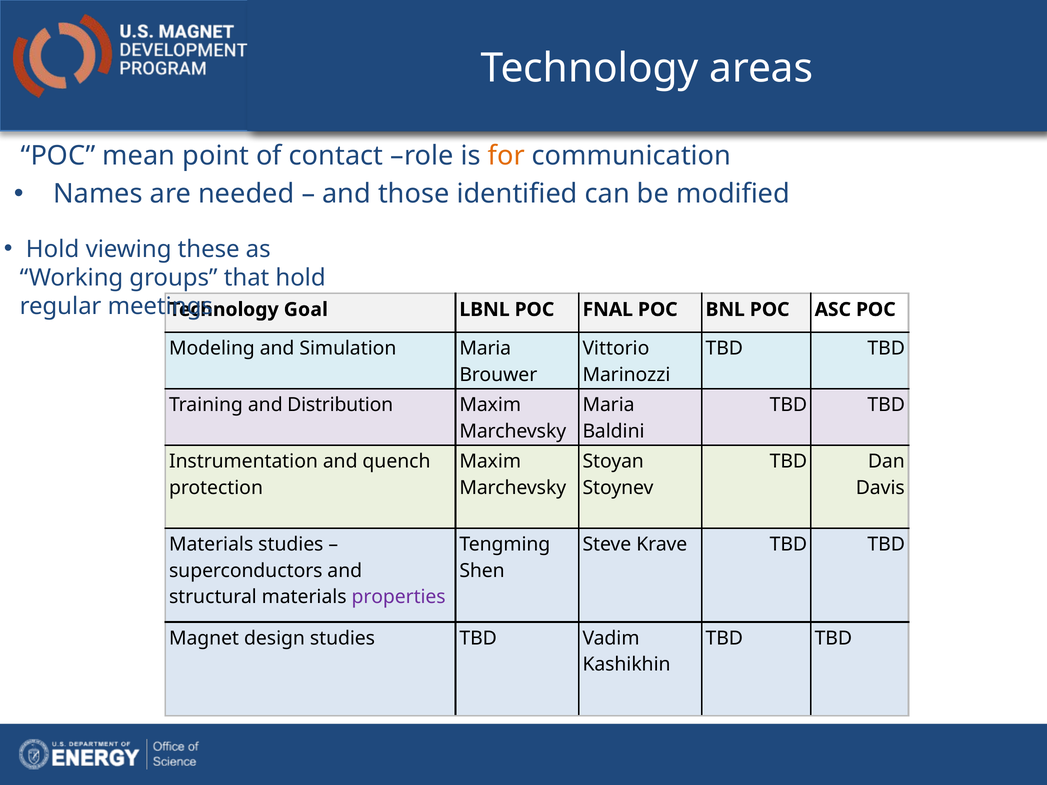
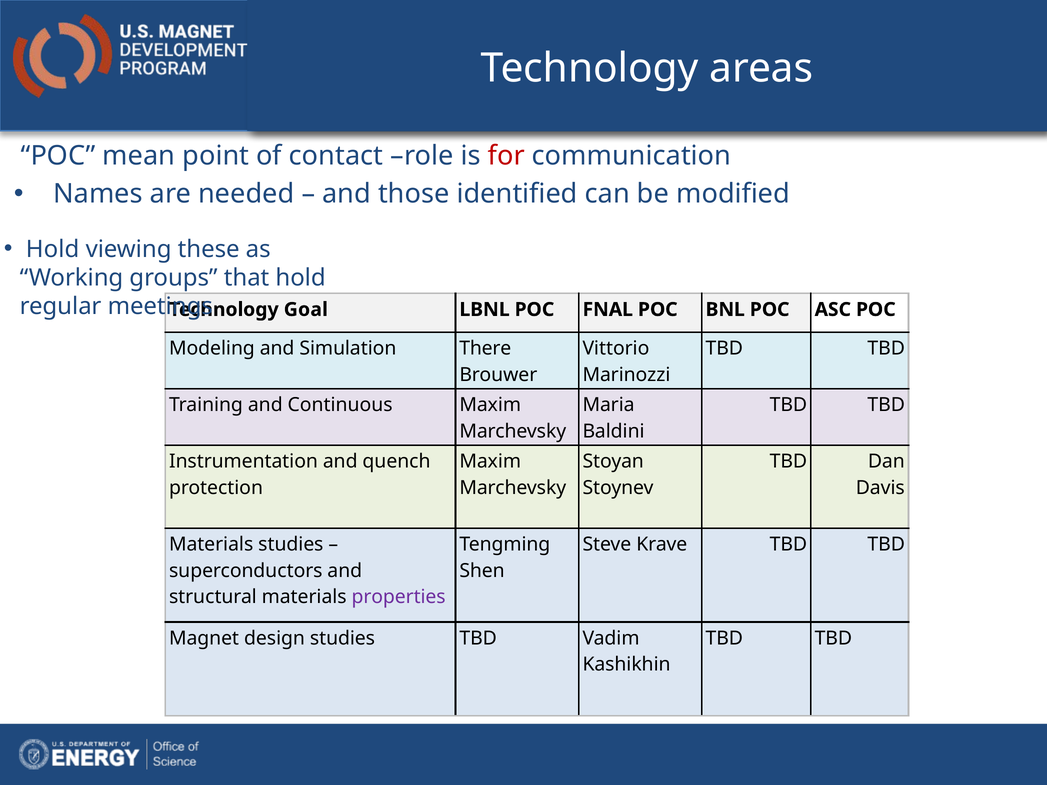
for colour: orange -> red (506, 156)
Simulation Maria: Maria -> There (485, 349)
Distribution: Distribution -> Continuous (340, 405)
